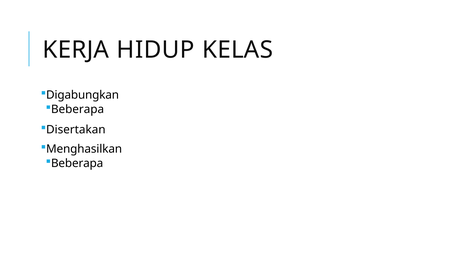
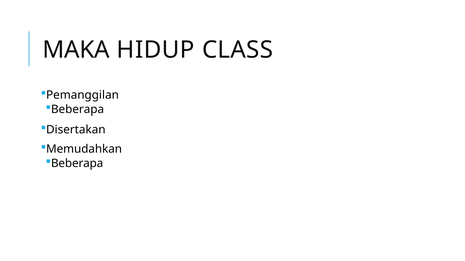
KERJA: KERJA -> MAKA (76, 50)
KELAS: KELAS -> CLASS (238, 50)
Digabungkan: Digabungkan -> Pemanggilan (82, 95)
Menghasilkan: Menghasilkan -> Memudahkan (84, 149)
